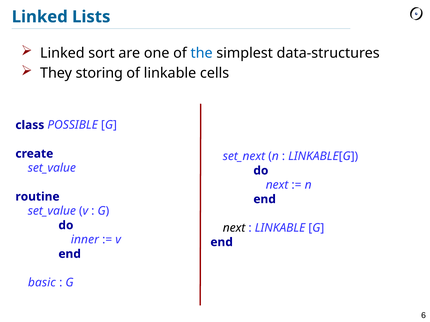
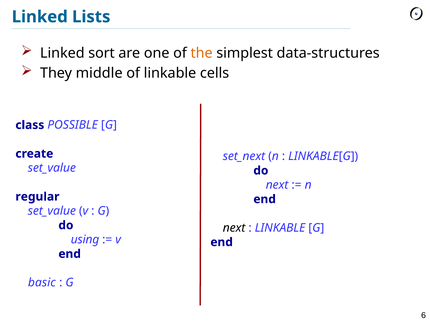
the colour: blue -> orange (202, 53)
storing: storing -> middle (99, 73)
routine: routine -> regular (37, 197)
inner: inner -> using (85, 240)
